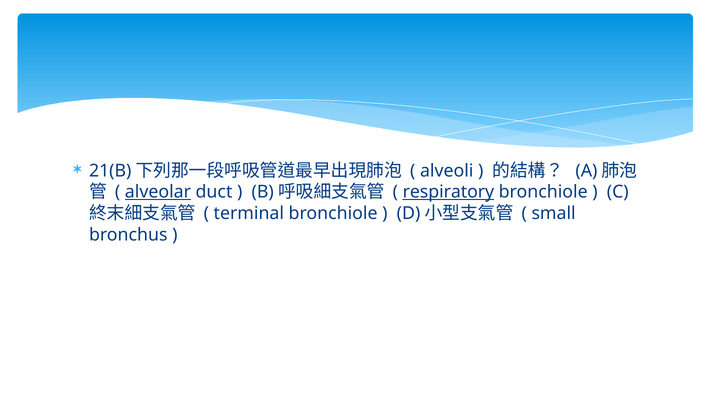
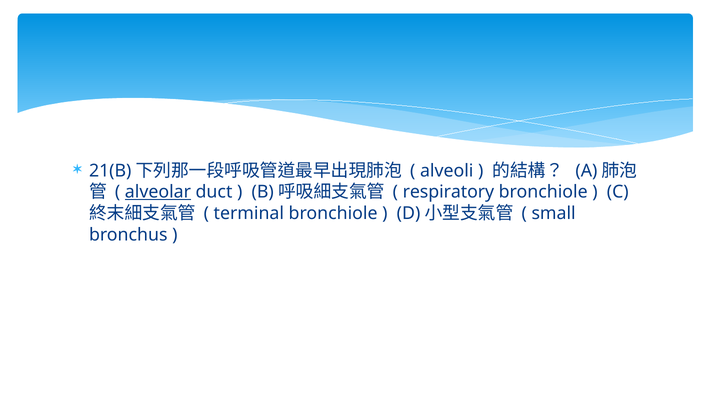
respiratory underline: present -> none (448, 192)
